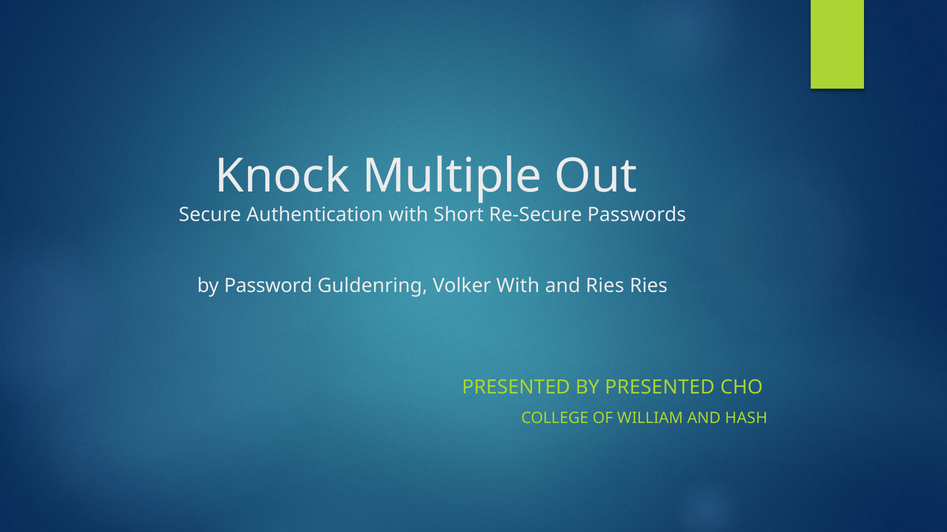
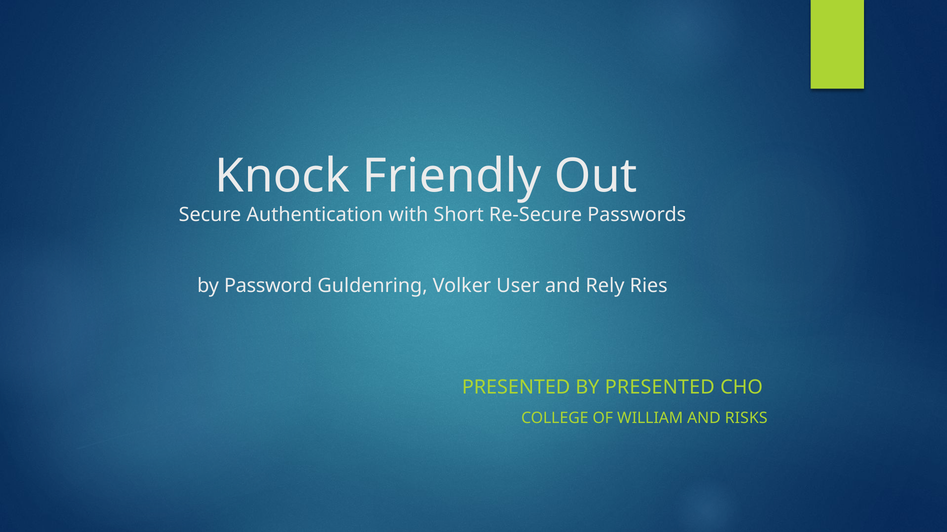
Multiple: Multiple -> Friendly (452, 177)
Volker With: With -> User (518, 286)
and Ries: Ries -> Rely (605, 286)
HASH: HASH -> RISKS (746, 419)
